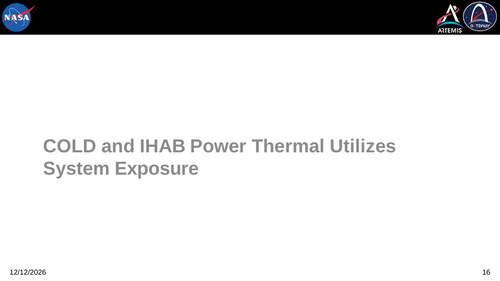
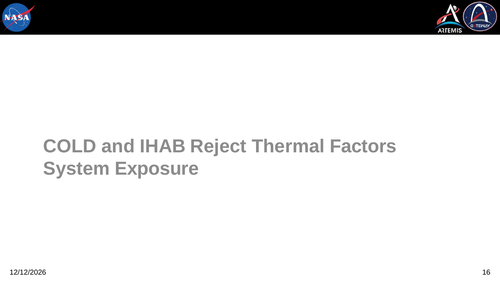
Power: Power -> Reject (218, 146)
Utilizes: Utilizes -> Factors (363, 146)
